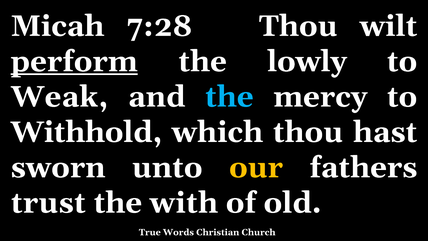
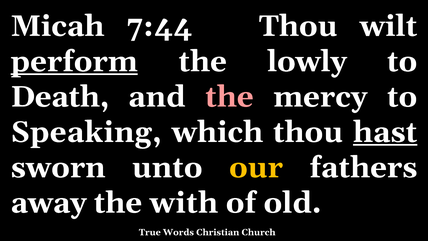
7:28: 7:28 -> 7:44 (159, 26)
Weak: Weak -> Death (60, 97)
the colour: light blue -> pink (229, 97)
Withhold: Withhold -> Speaking (86, 132)
hast underline: none -> present (385, 132)
trust: trust -> away (49, 203)
